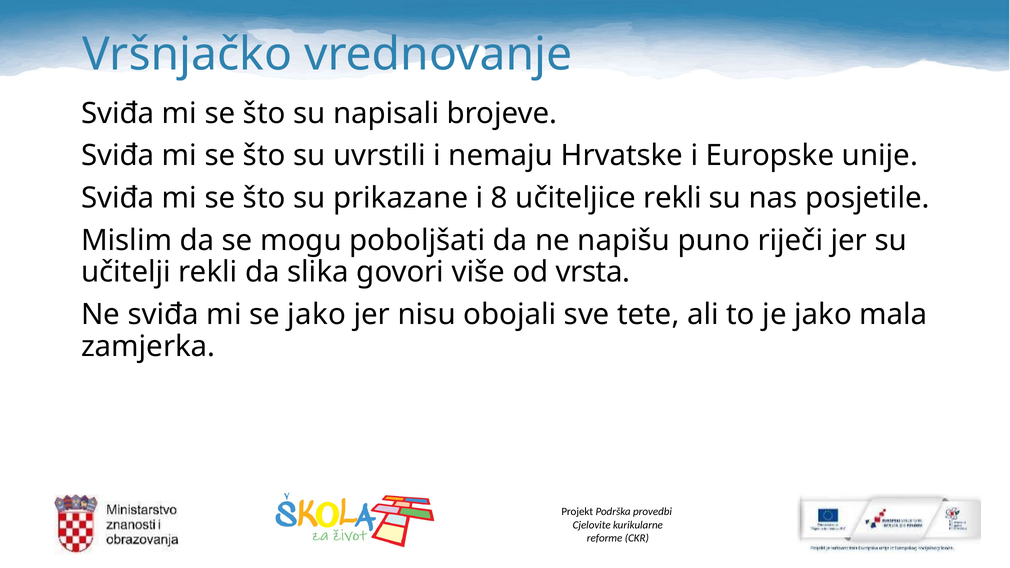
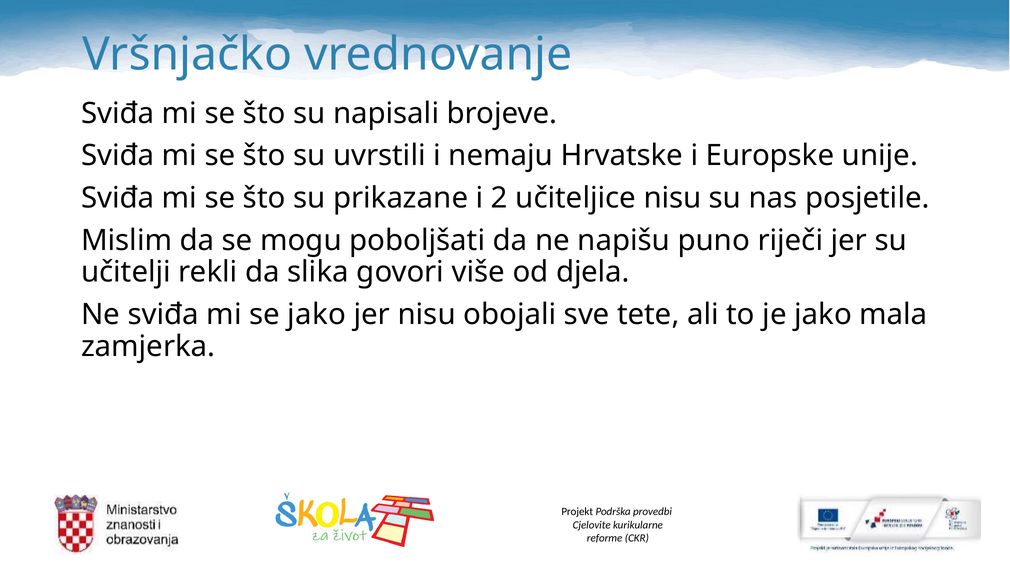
8: 8 -> 2 (499, 198)
učiteljice rekli: rekli -> nisu (672, 198)
vrsta: vrsta -> djela (593, 272)
